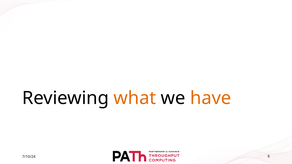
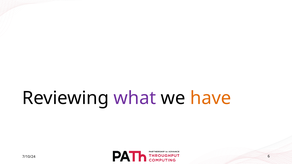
what colour: orange -> purple (135, 98)
